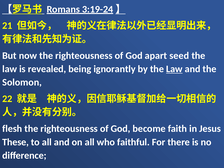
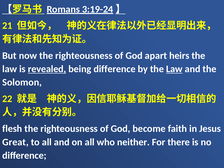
seed: seed -> heirs (179, 56)
revealed underline: none -> present (47, 69)
being ignorantly: ignorantly -> difference (115, 69)
These: These -> Great (15, 142)
faithful: faithful -> neither (133, 142)
